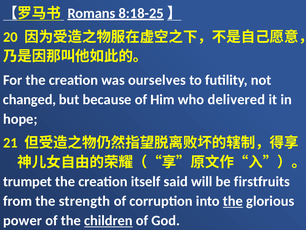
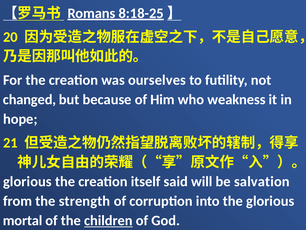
delivered: delivered -> weakness (236, 99)
trumpet: trumpet -> glorious (27, 181)
firstfruits: firstfruits -> salvation (262, 181)
the underline: present -> none (233, 201)
power: power -> mortal (23, 220)
